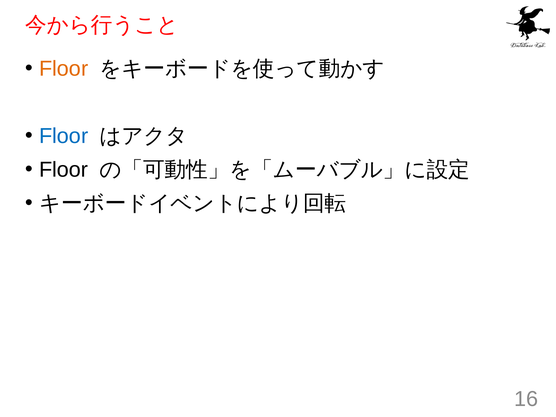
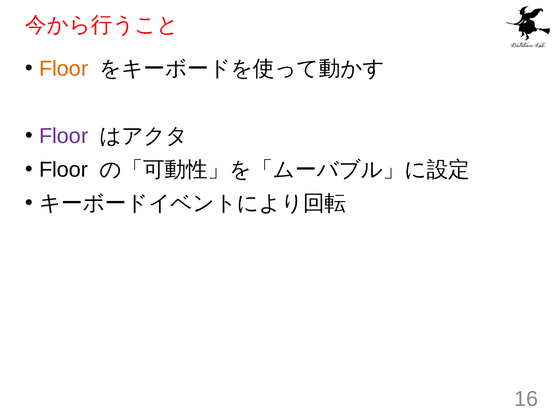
Floor colour: blue -> purple (64, 136)
